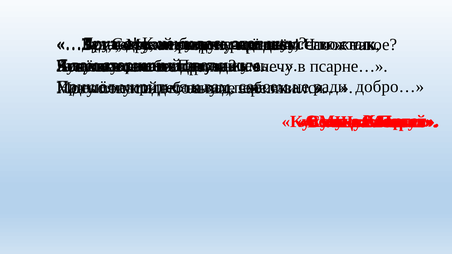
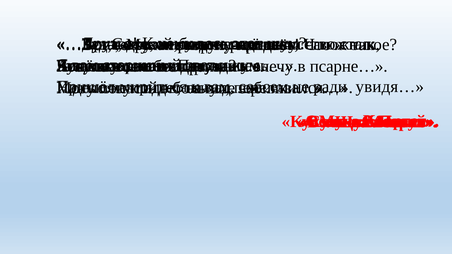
добро…: добро… -> увидя… (390, 87)
